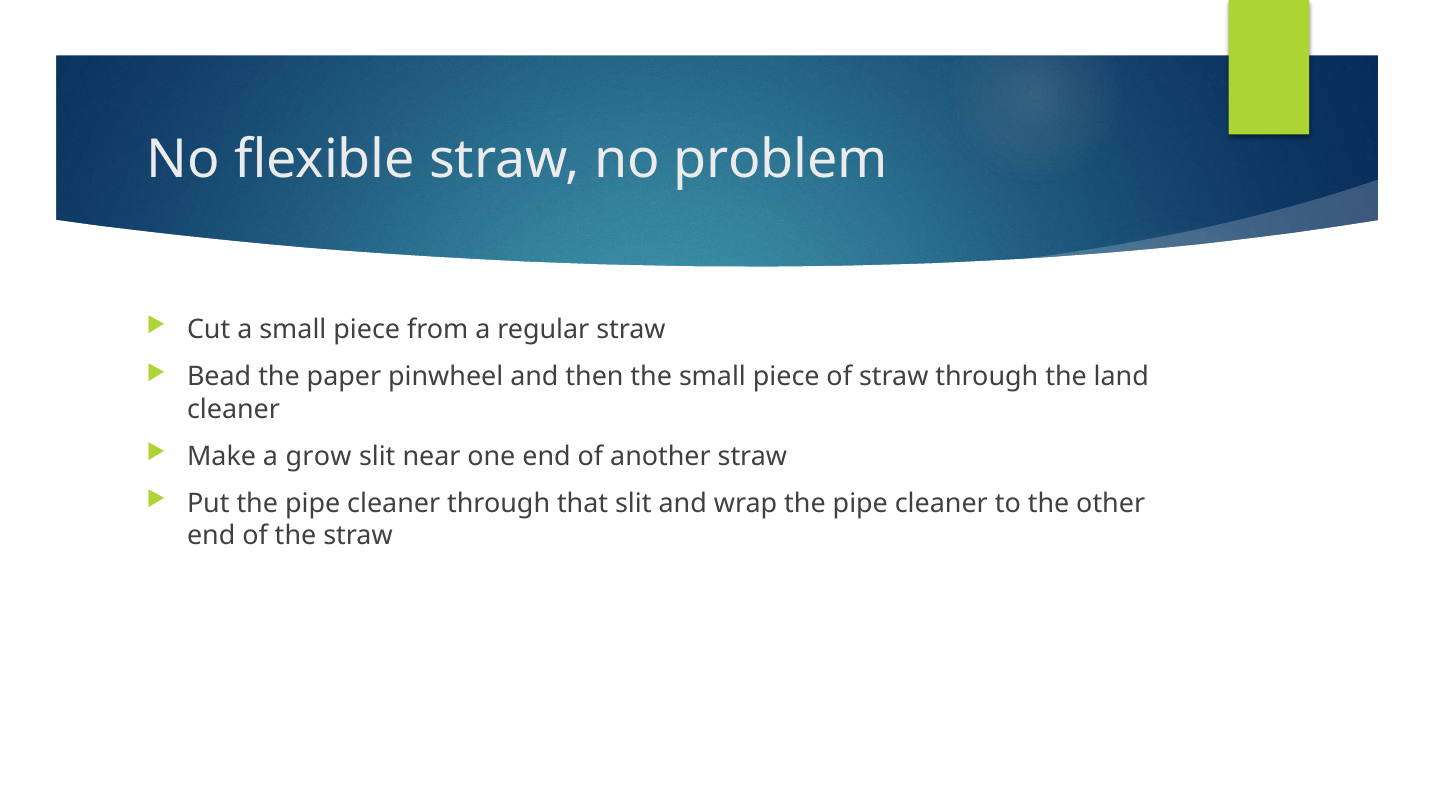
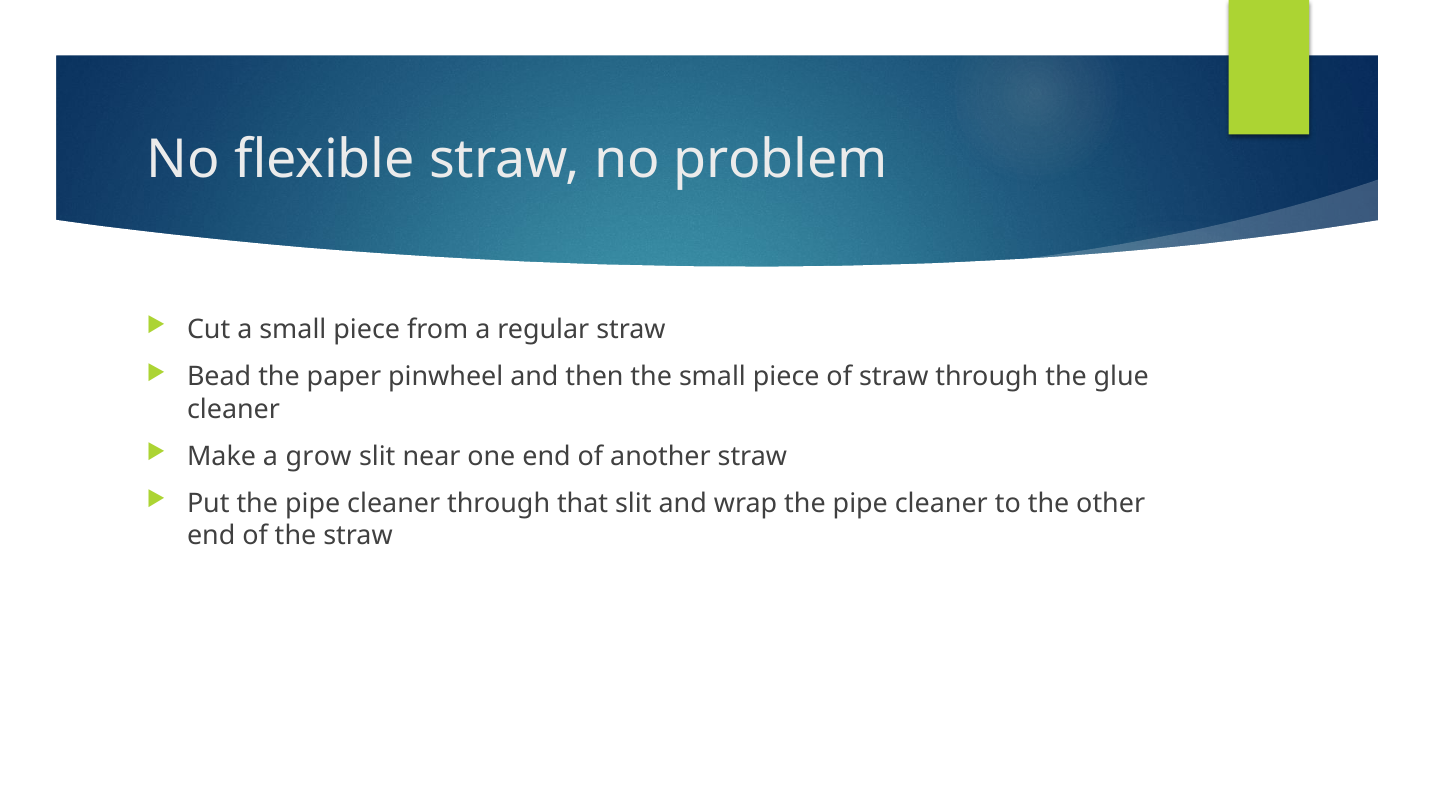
land: land -> glue (1121, 377)
